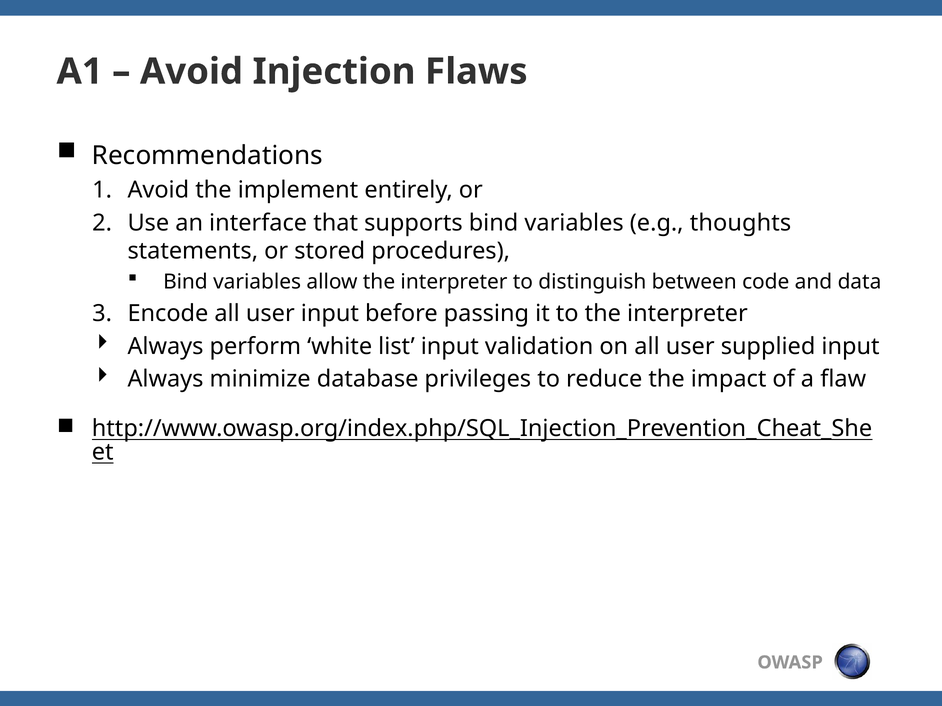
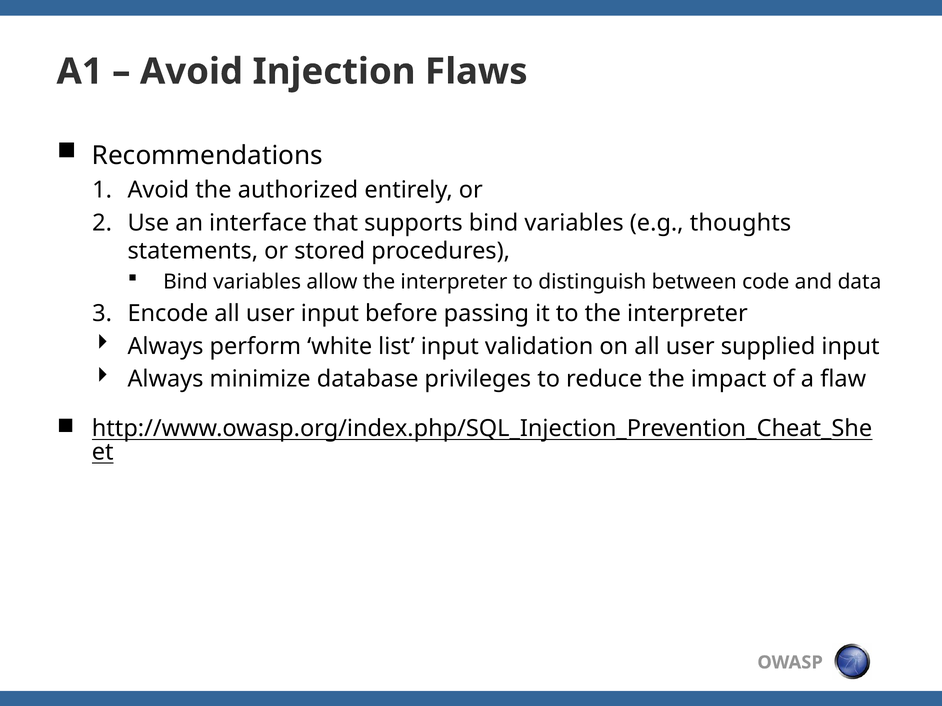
implement: implement -> authorized (298, 190)
